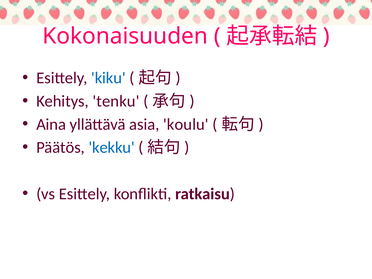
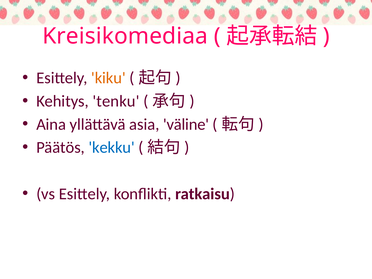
Kokonaisuuden: Kokonaisuuden -> Kreisikomediaa (125, 36)
kiku colour: blue -> orange (108, 78)
koulu: koulu -> väline (186, 124)
